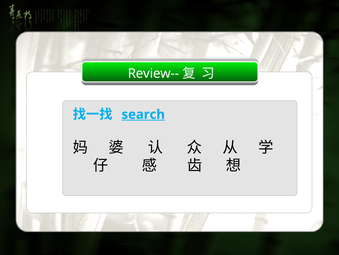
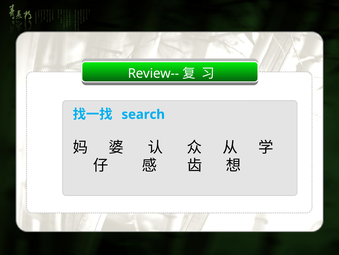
search underline: present -> none (143, 114)
